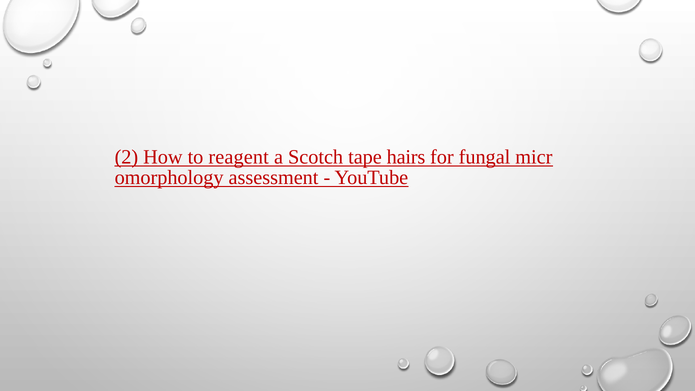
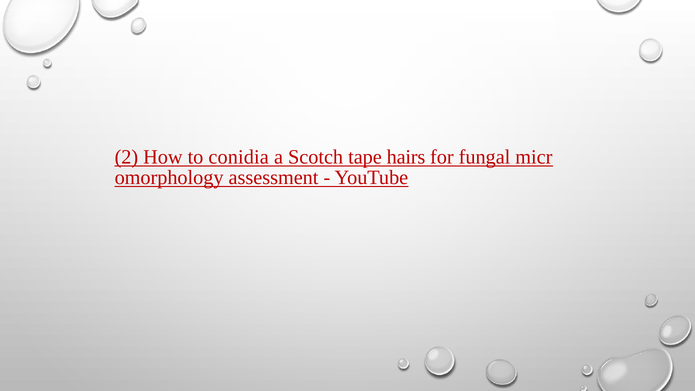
reagent: reagent -> conidia (239, 157)
